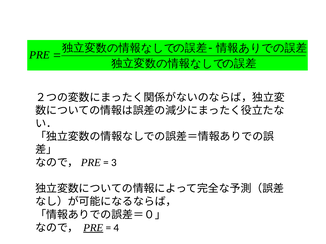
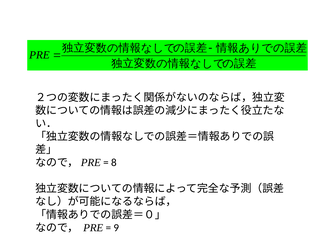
3: 3 -> 8 (114, 163)
PRE underline: present -> none (93, 228)
4: 4 -> 9 (116, 228)
